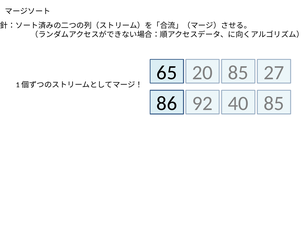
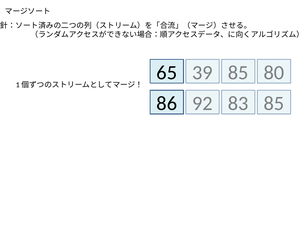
20: 20 -> 39 (203, 73)
27: 27 -> 80 (274, 73)
40: 40 -> 83 (238, 104)
